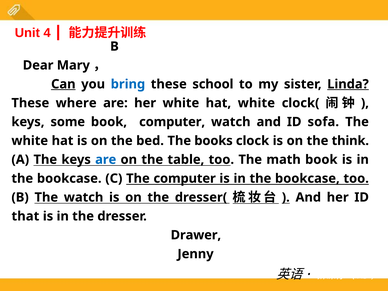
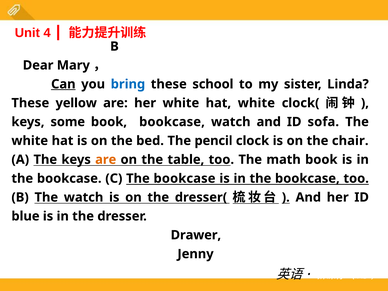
Linda underline: present -> none (348, 84)
where: where -> yellow (76, 103)
book computer: computer -> bookcase (172, 122)
books: books -> pencil (214, 141)
think: think -> chair (350, 141)
are colour: blue -> orange (106, 160)
C The computer: computer -> bookcase (184, 178)
that: that -> blue (25, 216)
